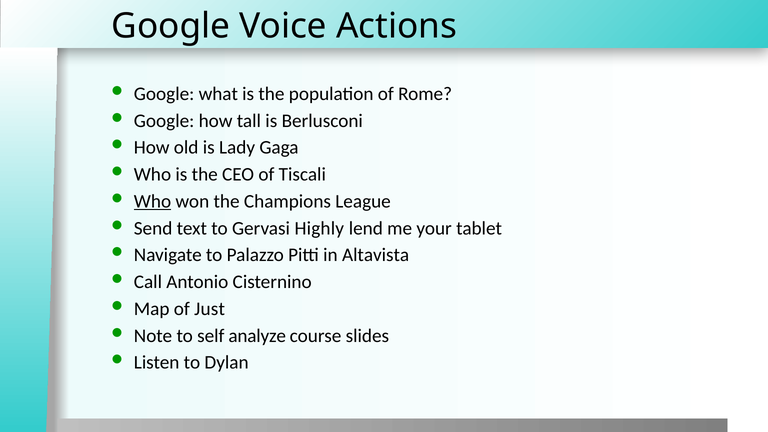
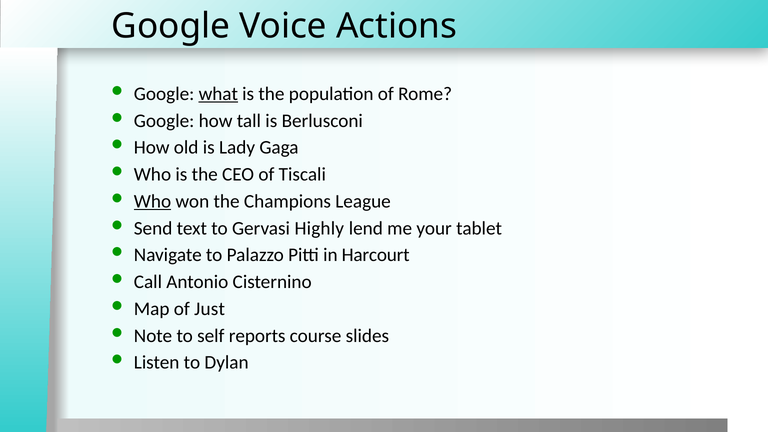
what underline: none -> present (218, 94)
Altavista: Altavista -> Harcourt (376, 255)
analyze: analyze -> reports (257, 336)
